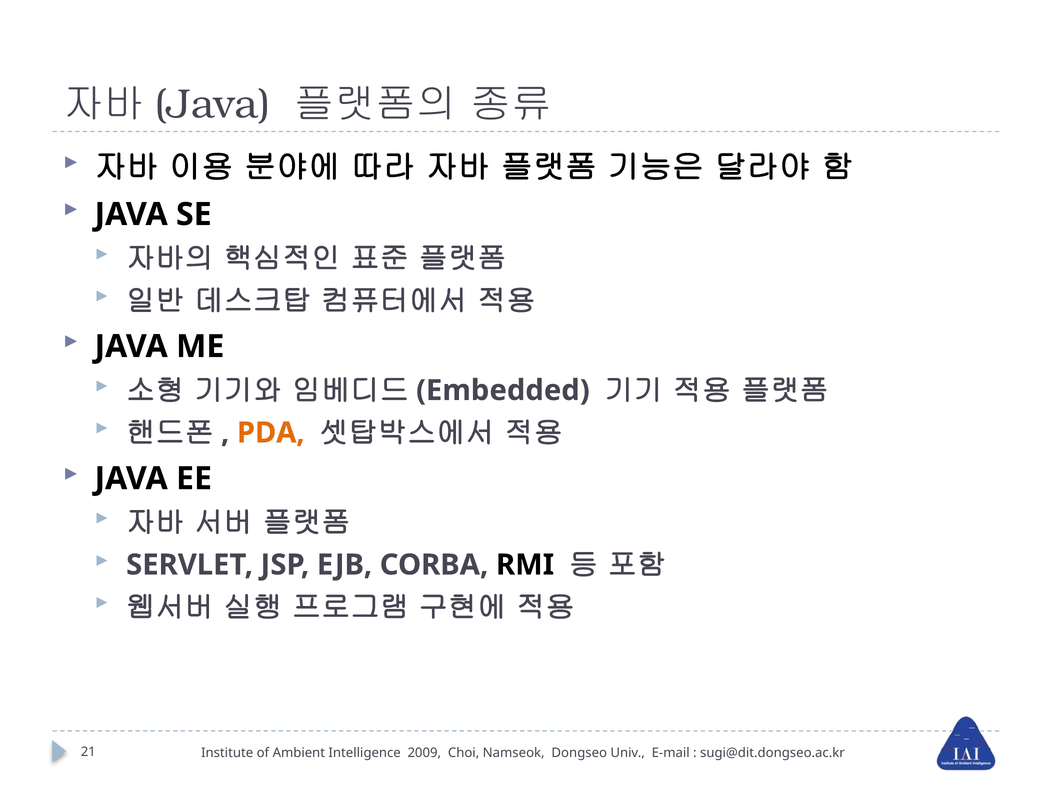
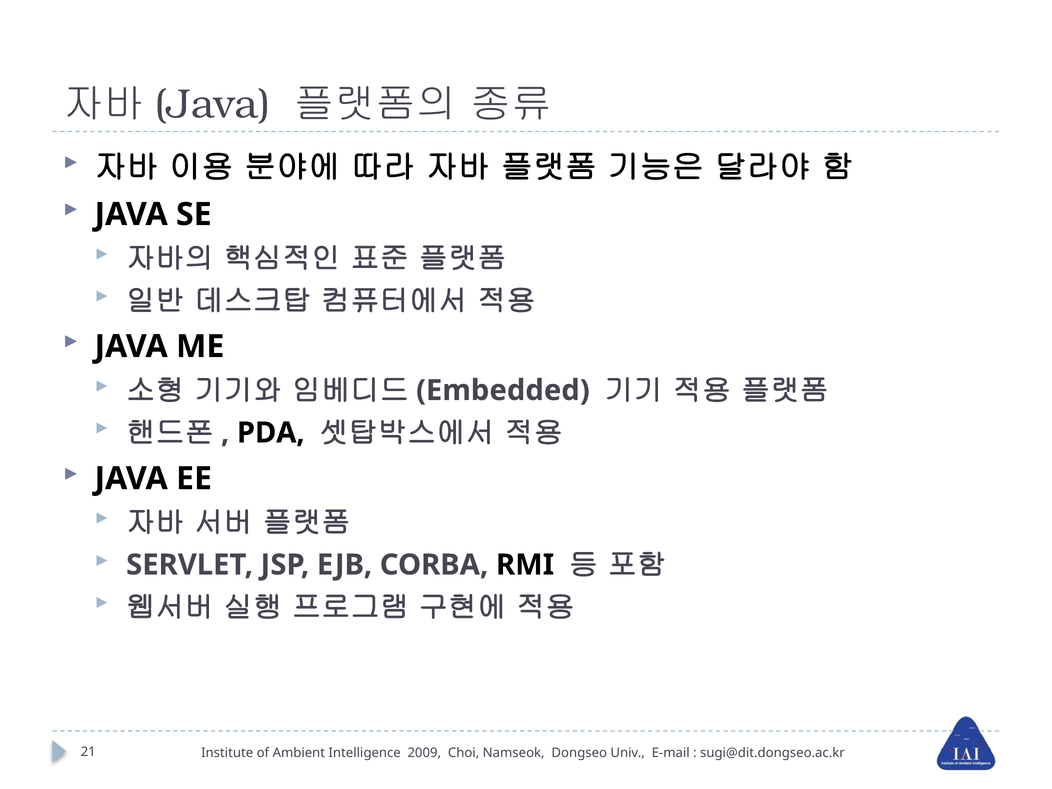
PDA colour: orange -> black (271, 433)
